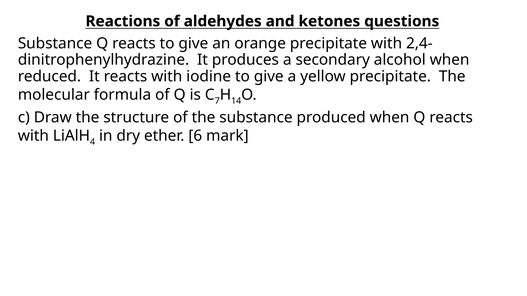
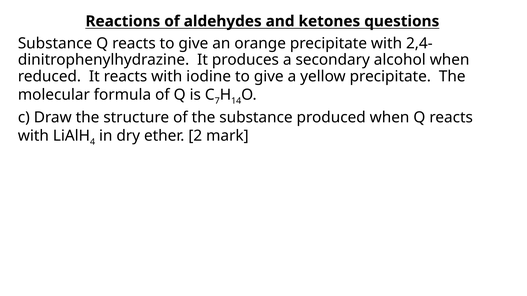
6: 6 -> 2 (195, 136)
